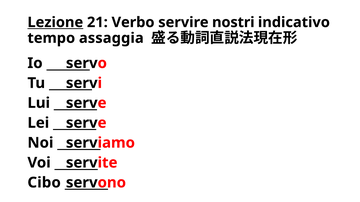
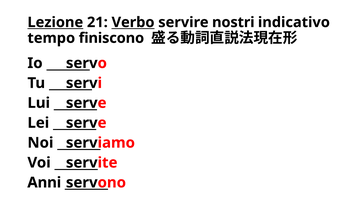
Verbo underline: none -> present (133, 22)
assaggia: assaggia -> finiscono (111, 38)
Cibo: Cibo -> Anni (44, 183)
